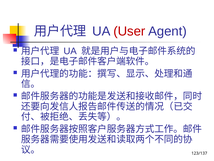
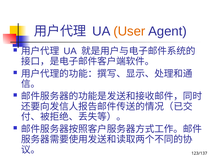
User colour: red -> orange (129, 31)
